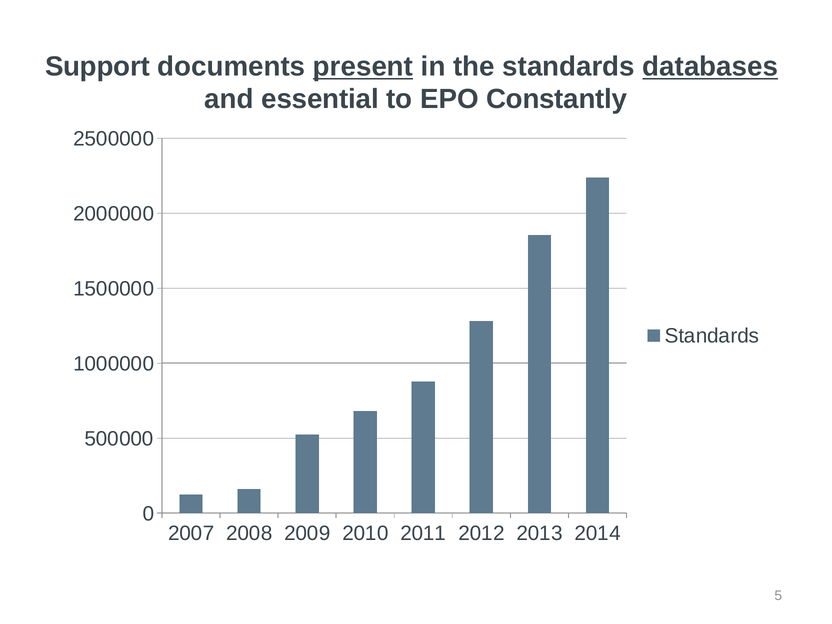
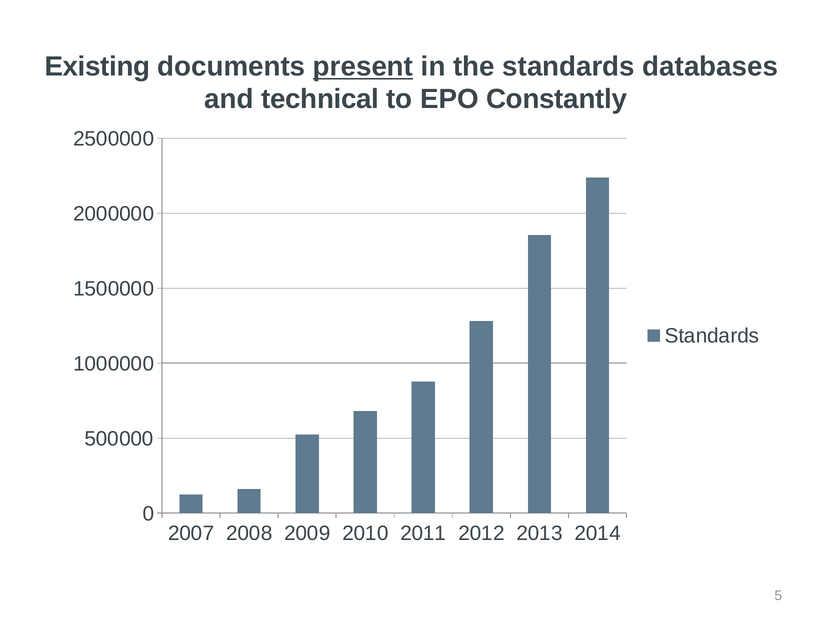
Support: Support -> Existing (98, 67)
databases underline: present -> none (710, 67)
essential: essential -> technical (320, 99)
